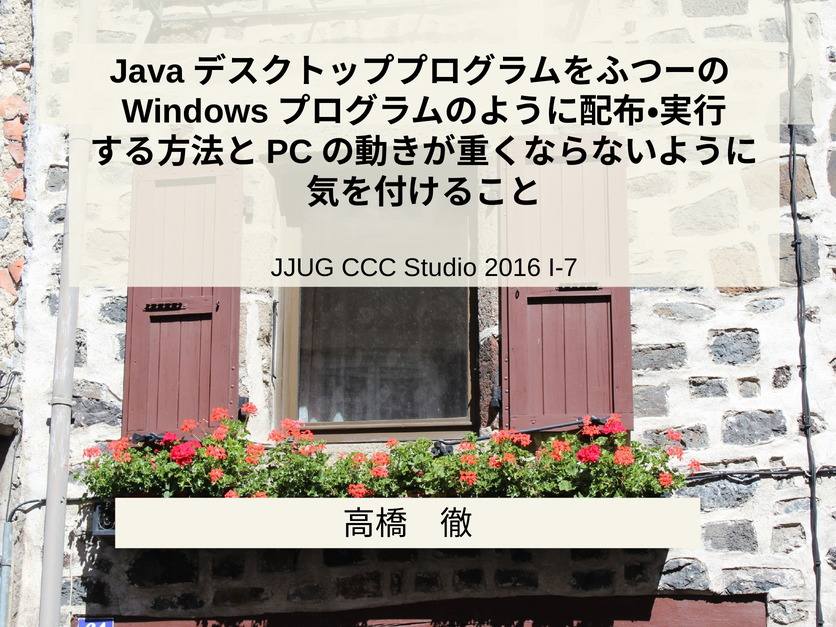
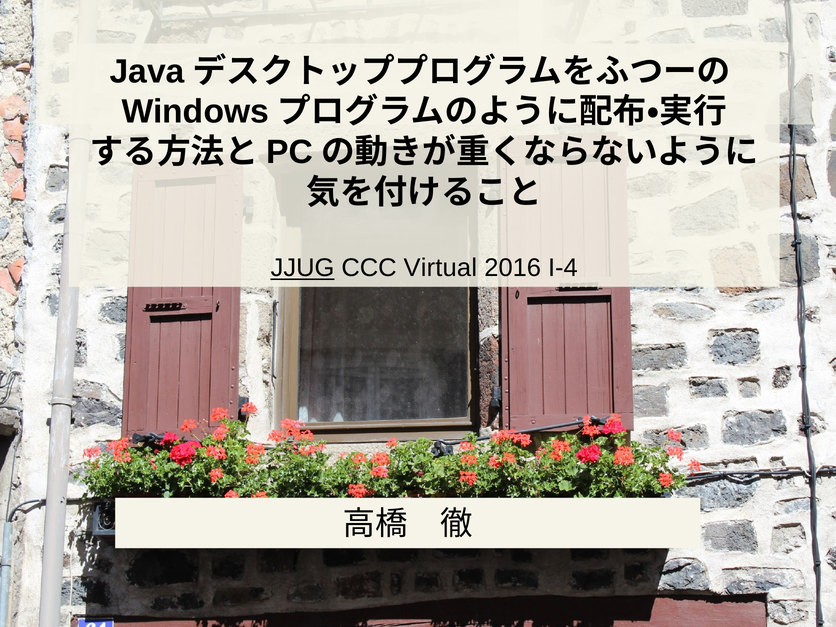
JJUG underline: none -> present (303, 268)
Studio: Studio -> Virtual (440, 268)
I-7: I-7 -> I-4 (563, 268)
